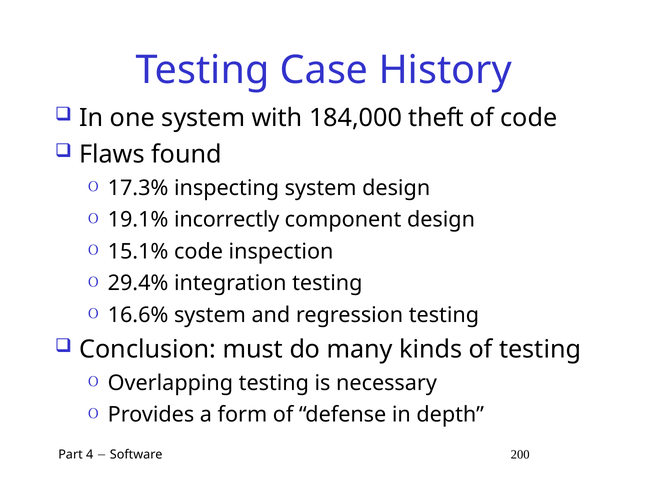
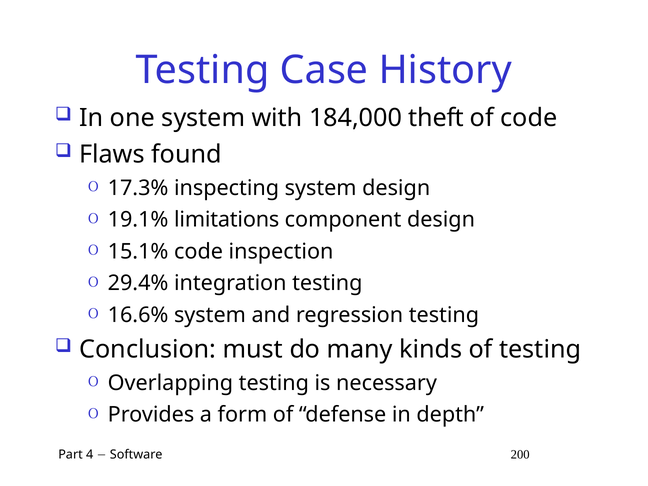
incorrectly: incorrectly -> limitations (227, 220)
